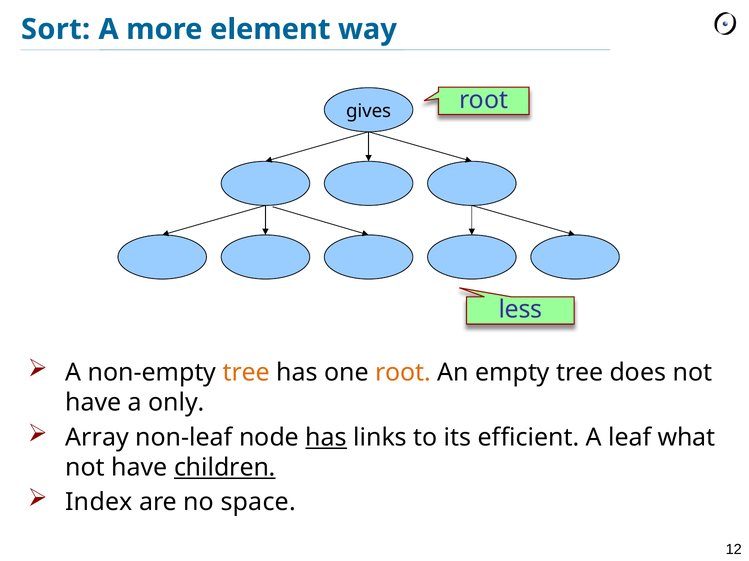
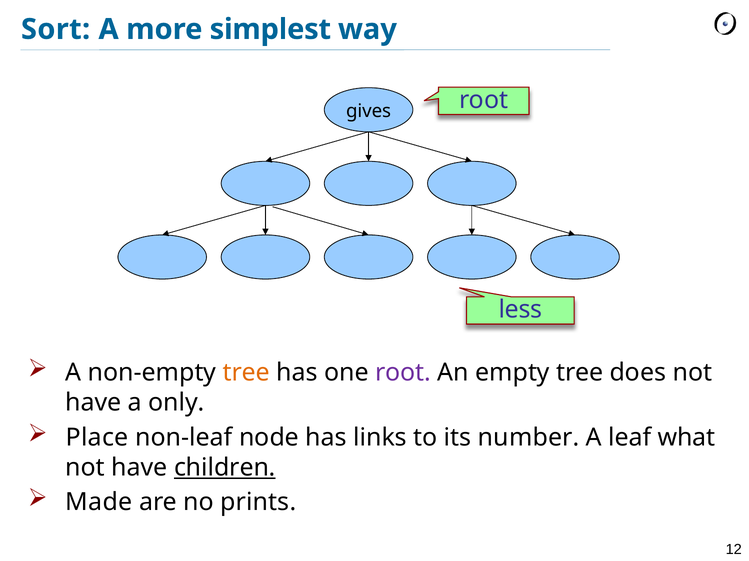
element: element -> simplest (270, 29)
root colour: orange -> purple (403, 373)
Array: Array -> Place (97, 438)
has underline: present -> none (326, 438)
efficient: efficient -> number (529, 438)
Index: Index -> Made (99, 503)
space: space -> prints (258, 503)
